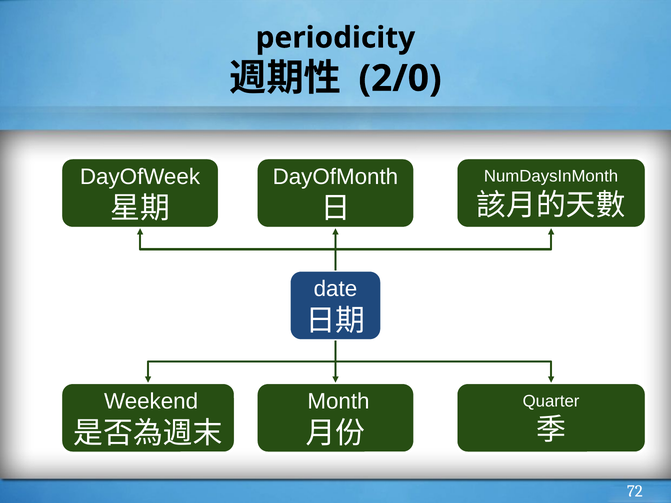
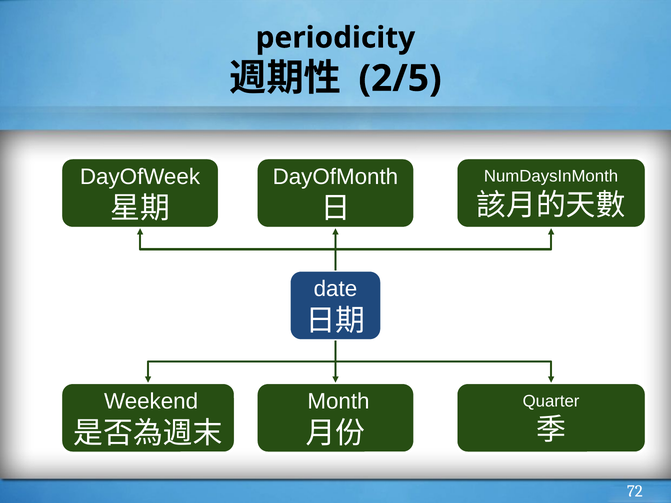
2/0: 2/0 -> 2/5 (400, 79)
